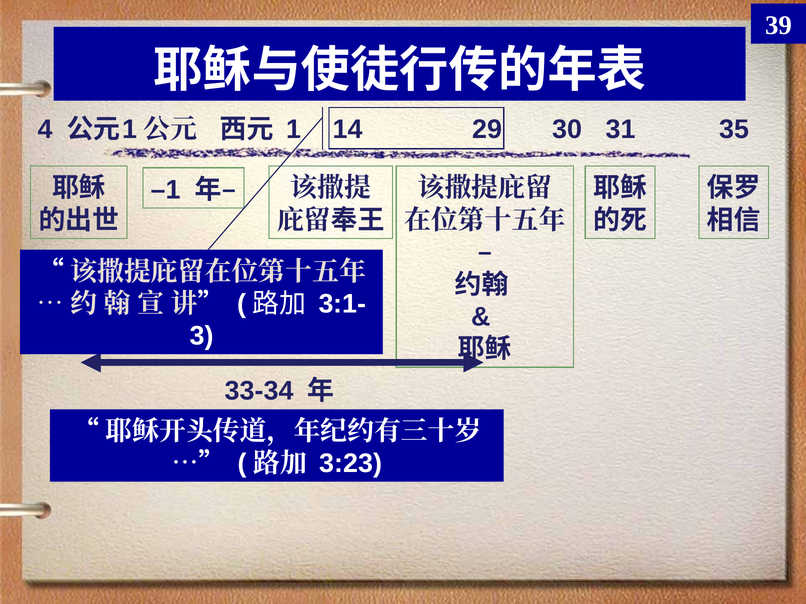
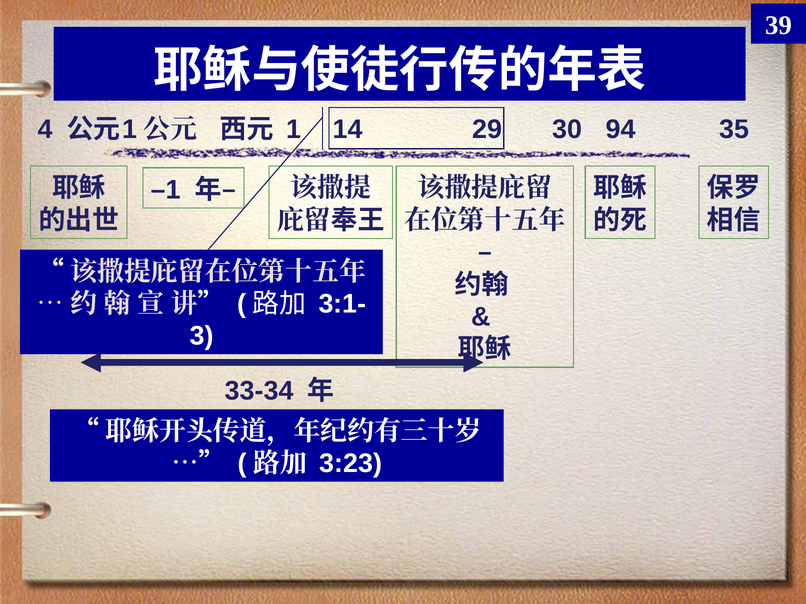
31: 31 -> 94 (621, 129)
